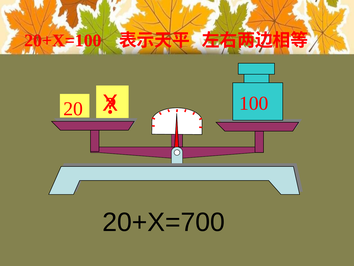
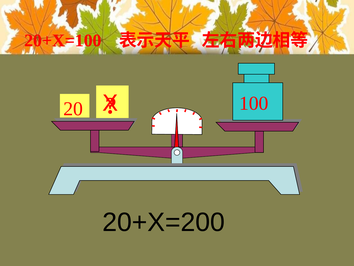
20+X=700: 20+X=700 -> 20+X=200 (164, 222)
